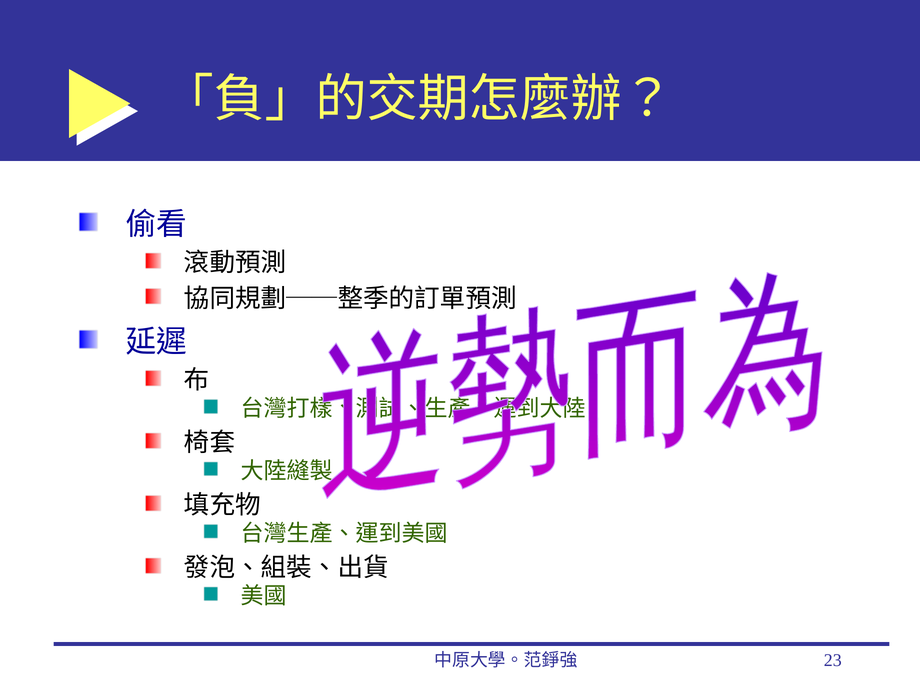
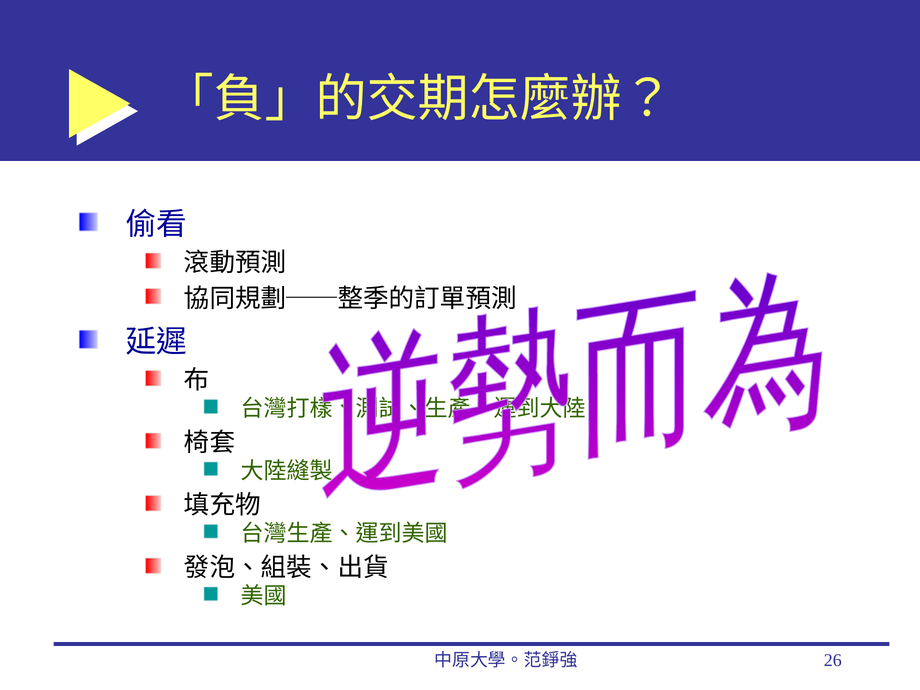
23: 23 -> 26 (833, 661)
